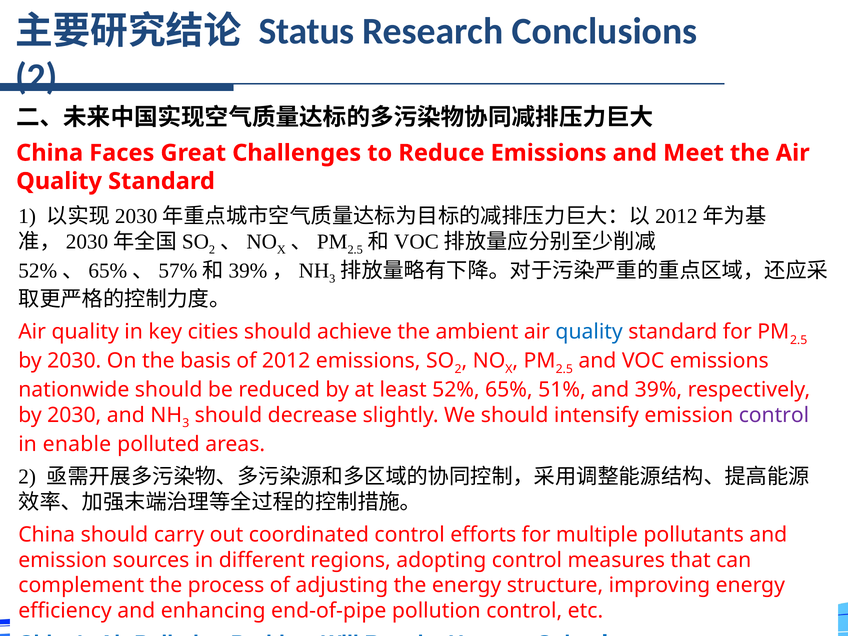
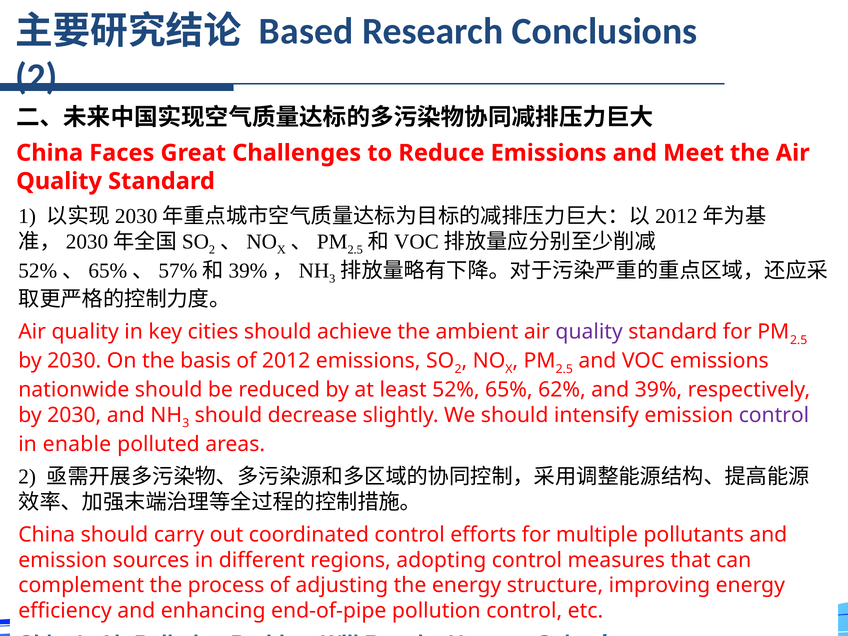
Status: Status -> Based (306, 31)
quality colour: blue -> purple (589, 332)
51%: 51% -> 62% (562, 390)
